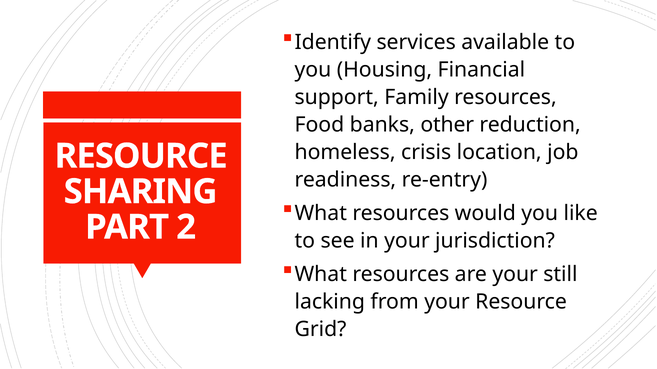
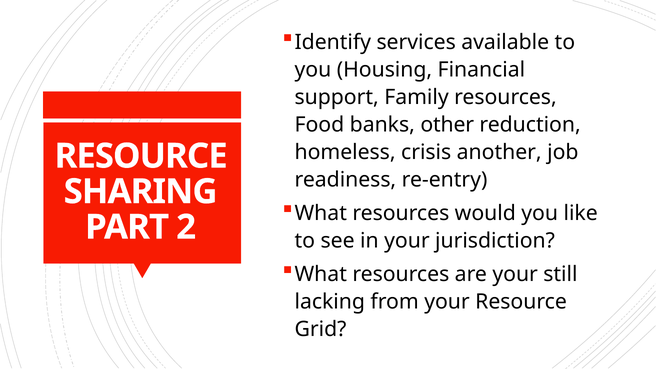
location: location -> another (499, 152)
